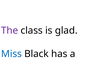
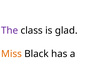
Miss colour: blue -> orange (11, 54)
